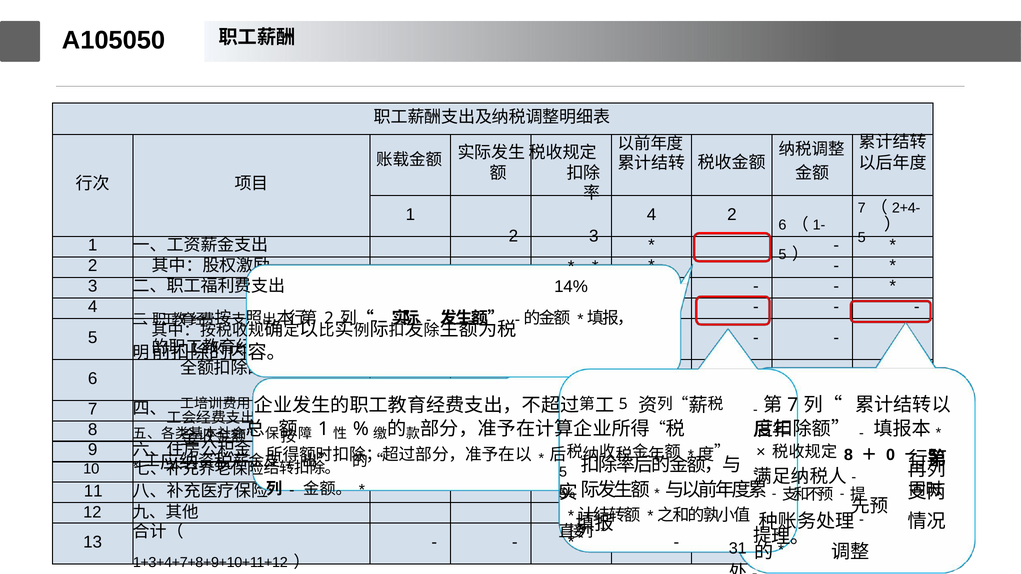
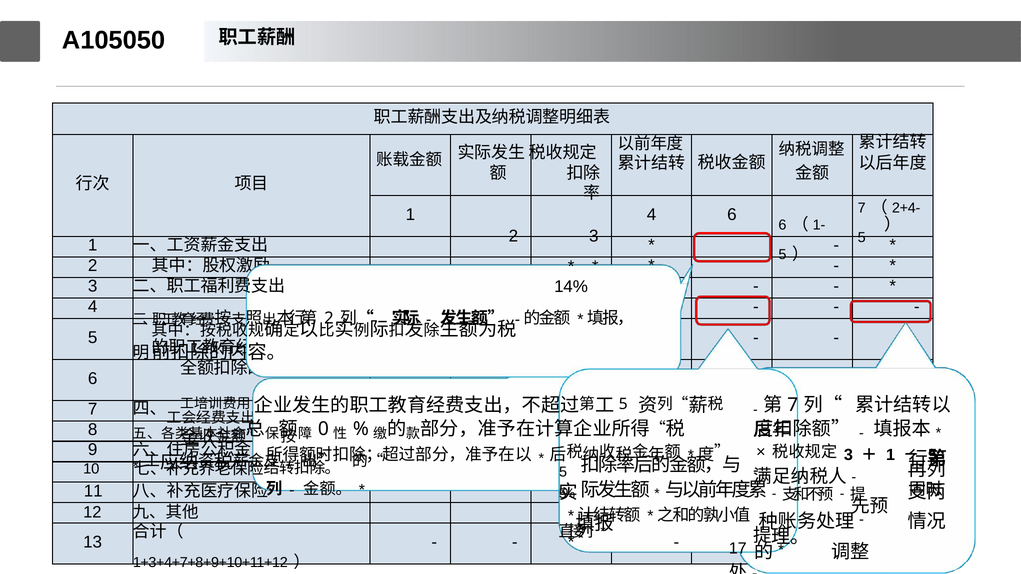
4 2: 2 -> 6 (732, 215)
1: 1 -> 0 (323, 429)
8: 8 -> 3 (848, 455)
0: 0 -> 1 (891, 455)
31: 31 -> 17 (738, 549)
